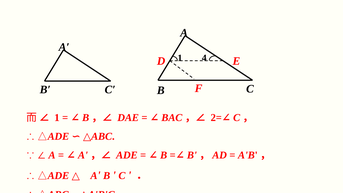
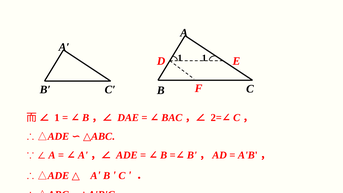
1 4: 4 -> 1 (204, 58)
